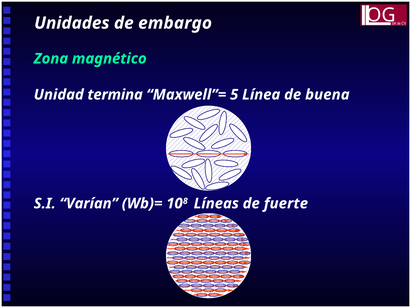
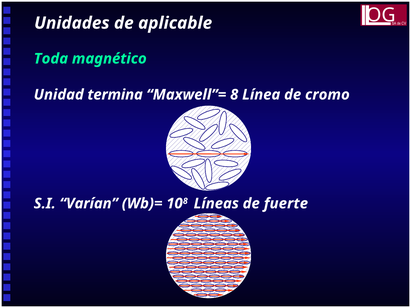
embargo: embargo -> aplicable (175, 23)
Zona: Zona -> Toda (51, 59)
Maxwell”= 5: 5 -> 8 (234, 95)
buena: buena -> cromo (327, 95)
